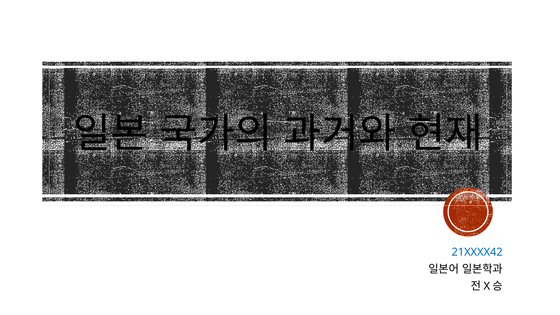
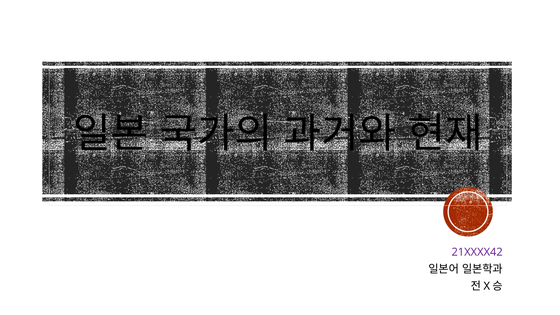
21XXXX42 colour: blue -> purple (477, 252)
